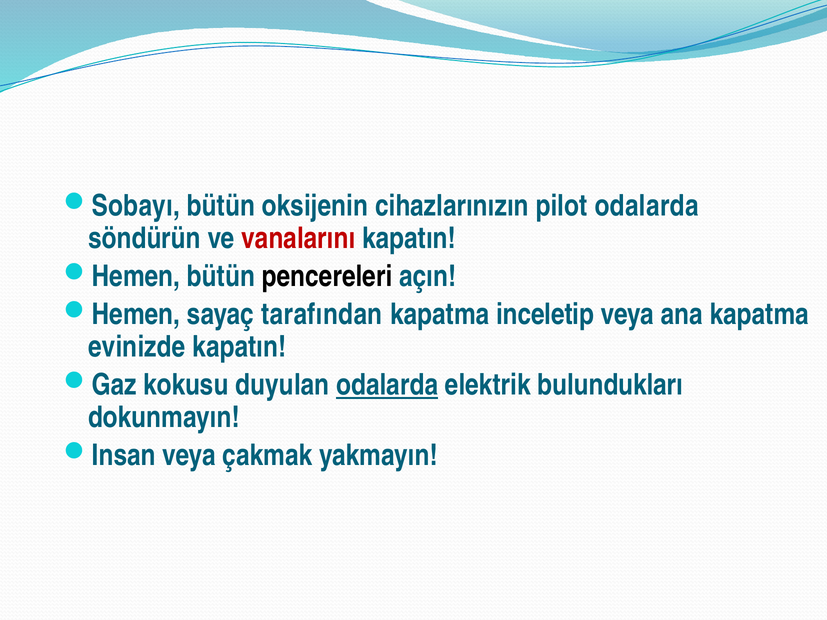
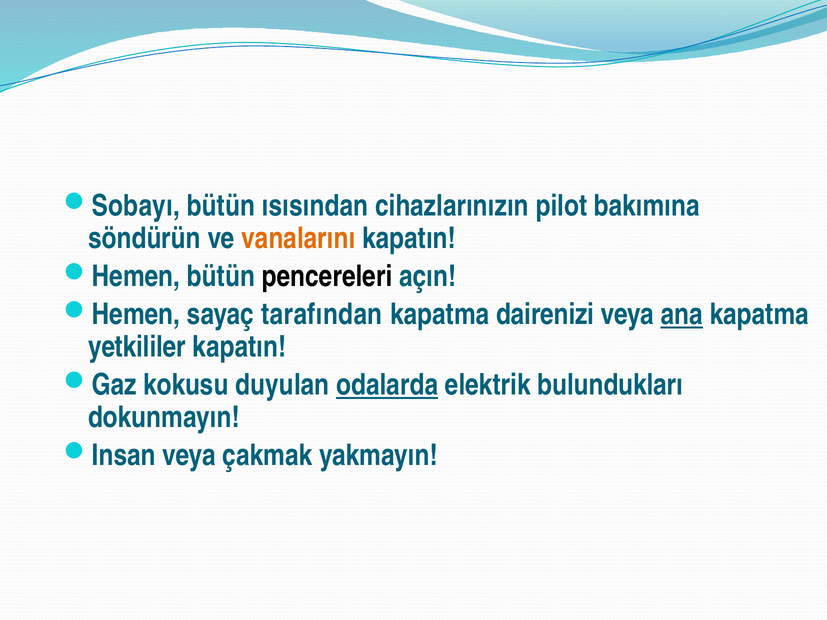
oksijenin: oksijenin -> ısısından (315, 206)
pilot odalarda: odalarda -> bakımına (647, 206)
vanalarını colour: red -> orange (298, 238)
inceletip: inceletip -> dairenizi (545, 315)
ana underline: none -> present (682, 315)
evinizde: evinizde -> yetkililer (137, 347)
